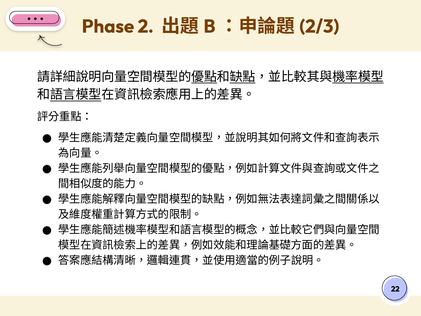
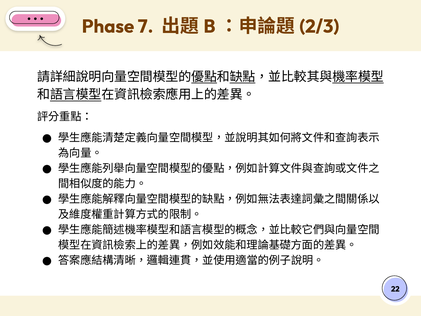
2: 2 -> 7 (146, 26)
